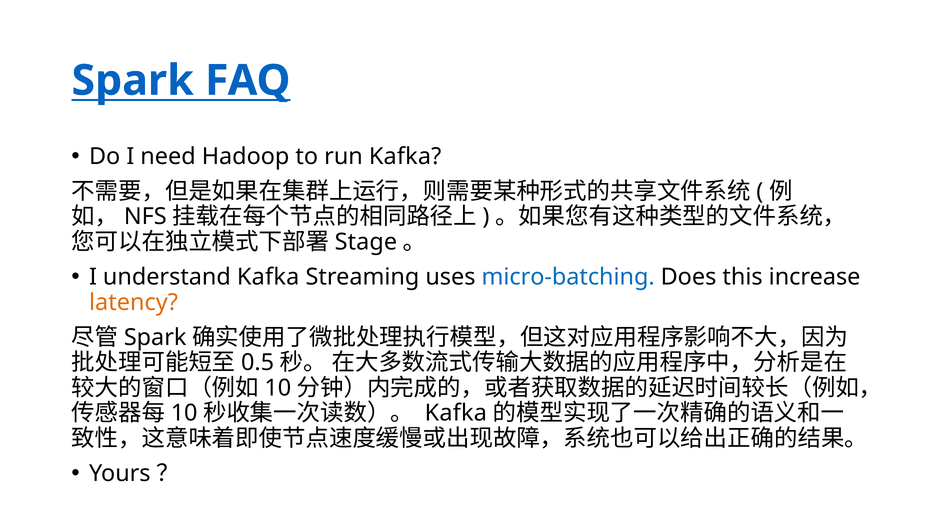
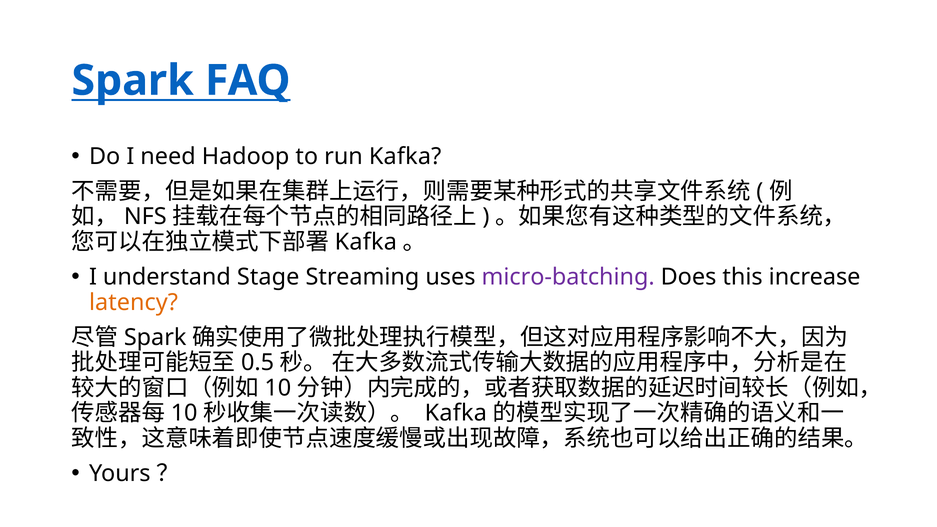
Stage: Stage -> Kafka (366, 242)
understand Kafka: Kafka -> Stage (268, 277)
micro-batching colour: blue -> purple (568, 277)
